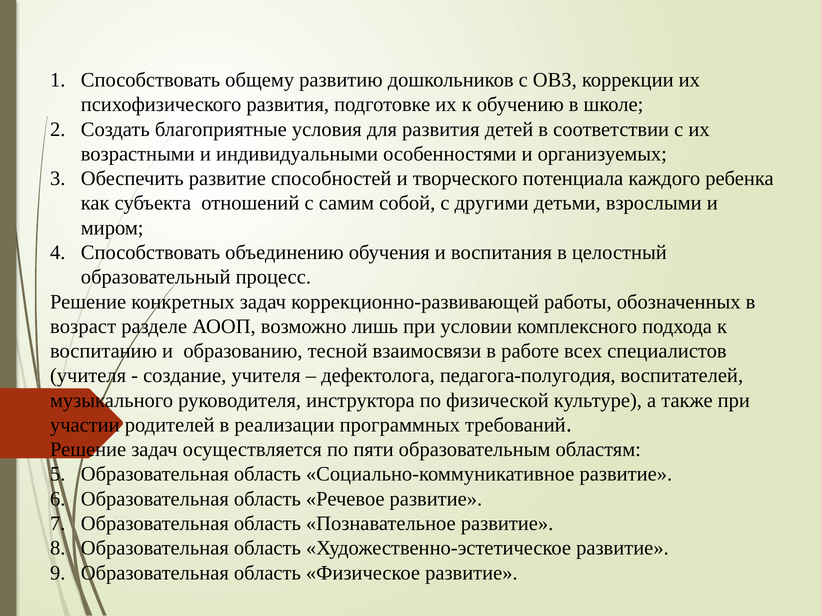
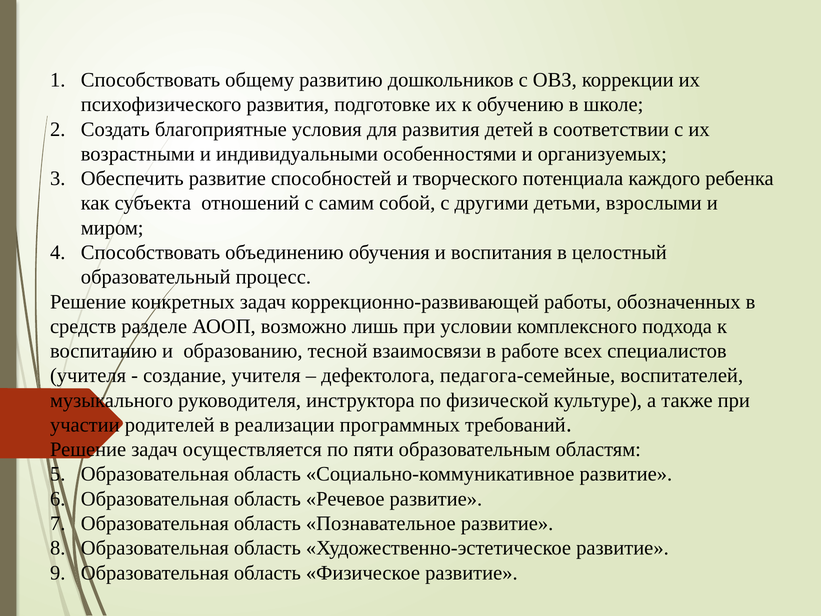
возраст: возраст -> средств (83, 326)
педагога-полугодия: педагога-полугодия -> педагога-семейные (528, 376)
